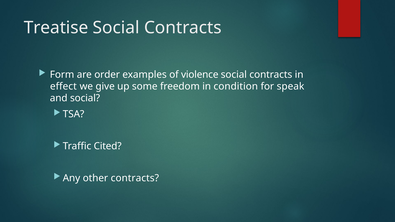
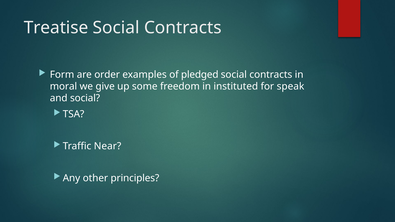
violence: violence -> pledged (200, 75)
effect: effect -> moral (63, 86)
condition: condition -> instituted (236, 86)
Cited: Cited -> Near (108, 146)
other contracts: contracts -> principles (135, 178)
